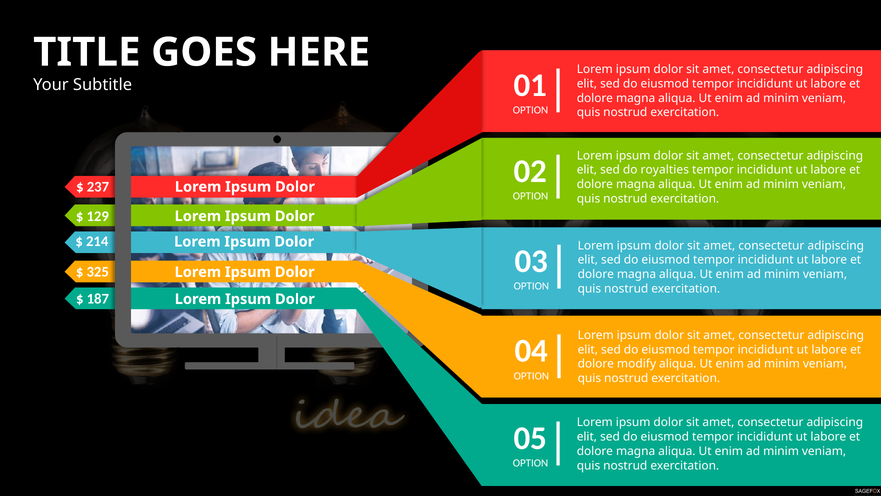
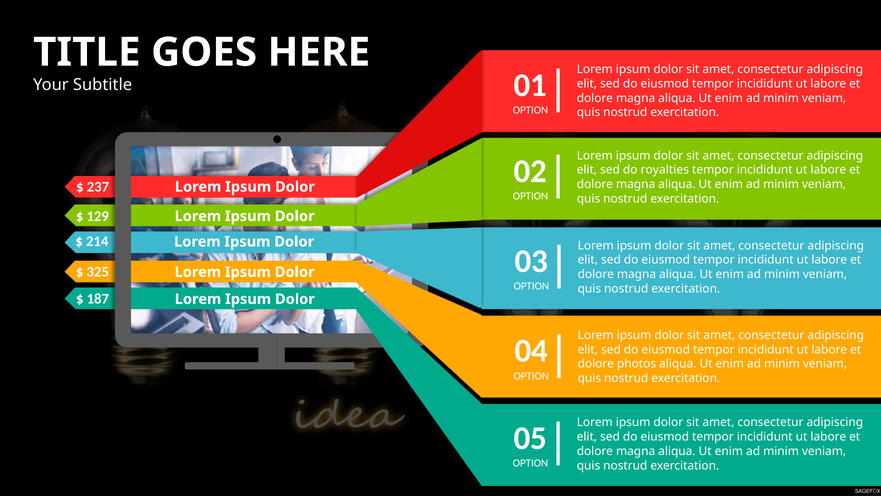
modify: modify -> photos (637, 364)
